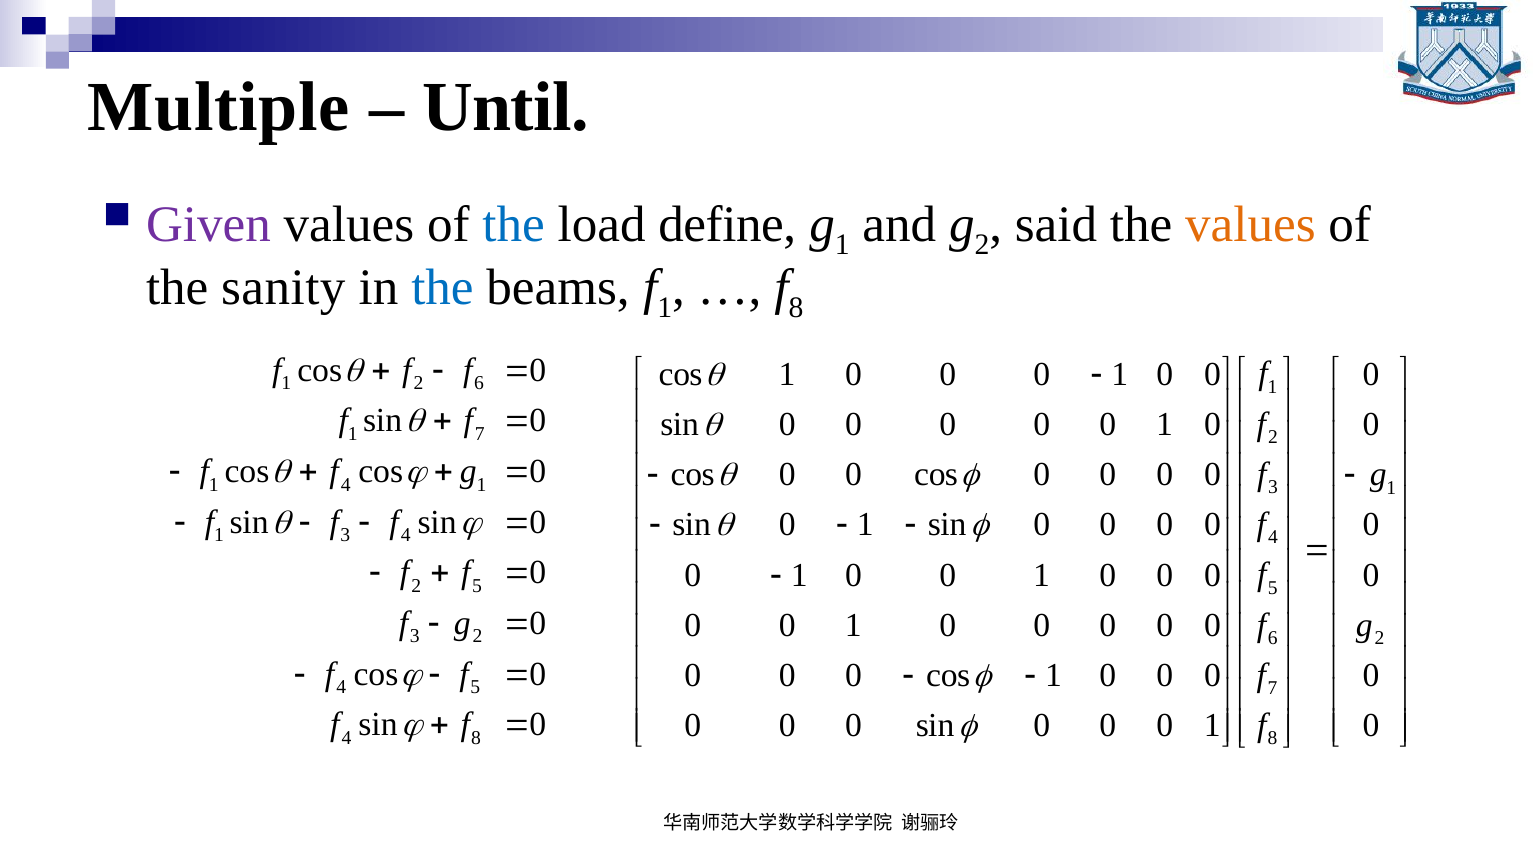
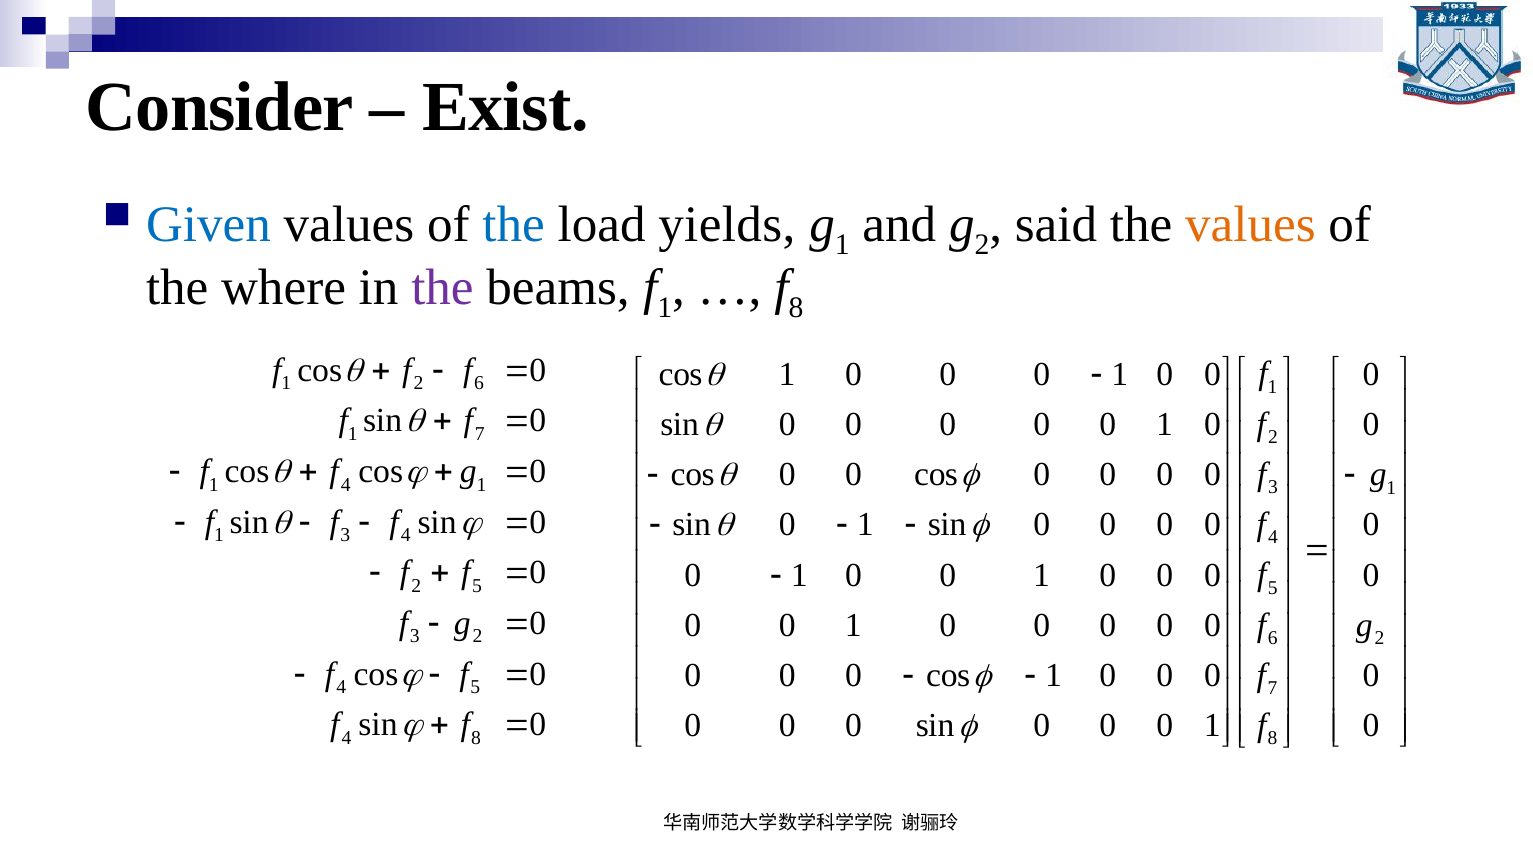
Multiple: Multiple -> Consider (220, 107)
Until: Until -> Exist (505, 107)
Given colour: purple -> blue (208, 225)
define: define -> yields (727, 225)
sanity: sanity -> where (284, 288)
the colour: blue -> purple (442, 288)
